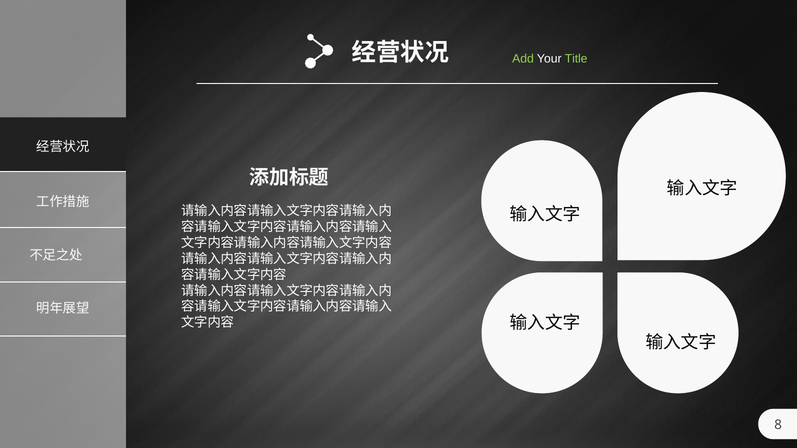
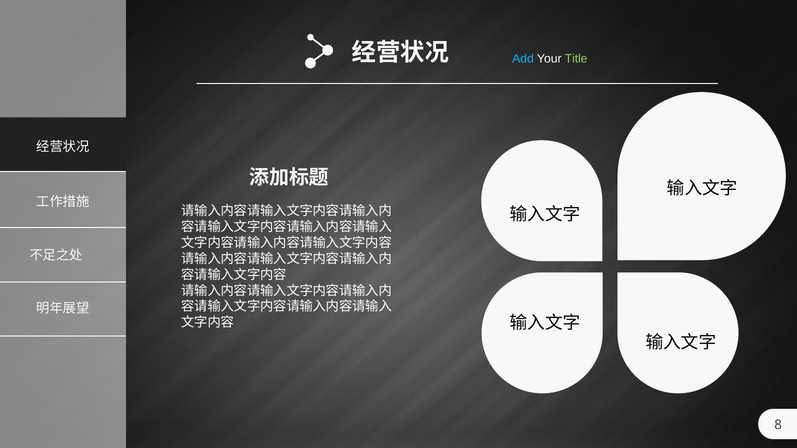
Add colour: light green -> light blue (523, 59)
